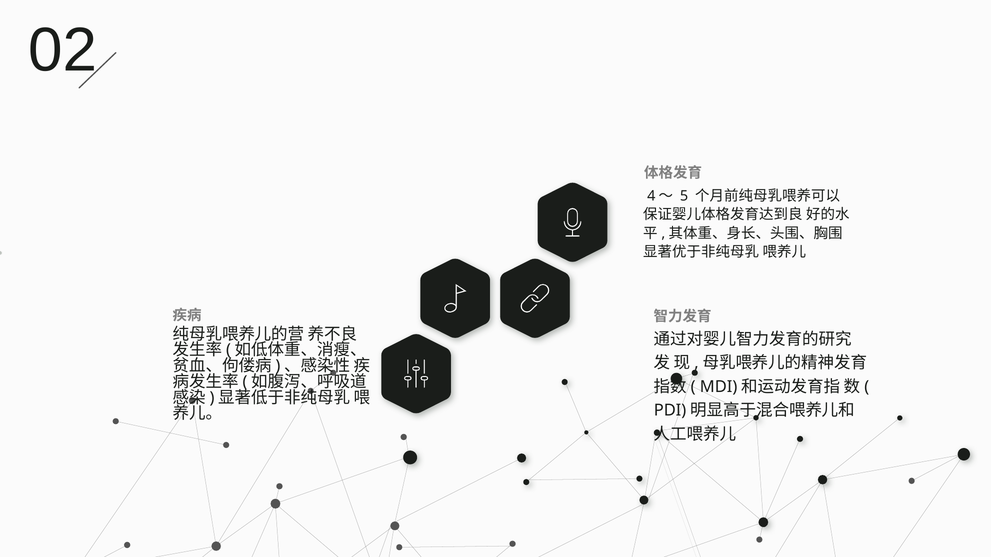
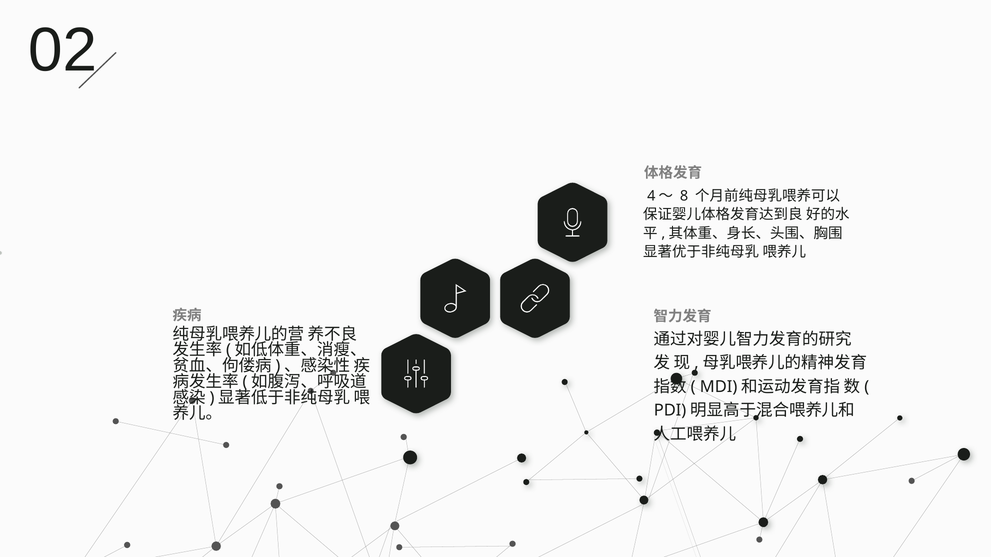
5: 5 -> 8 (684, 196)
